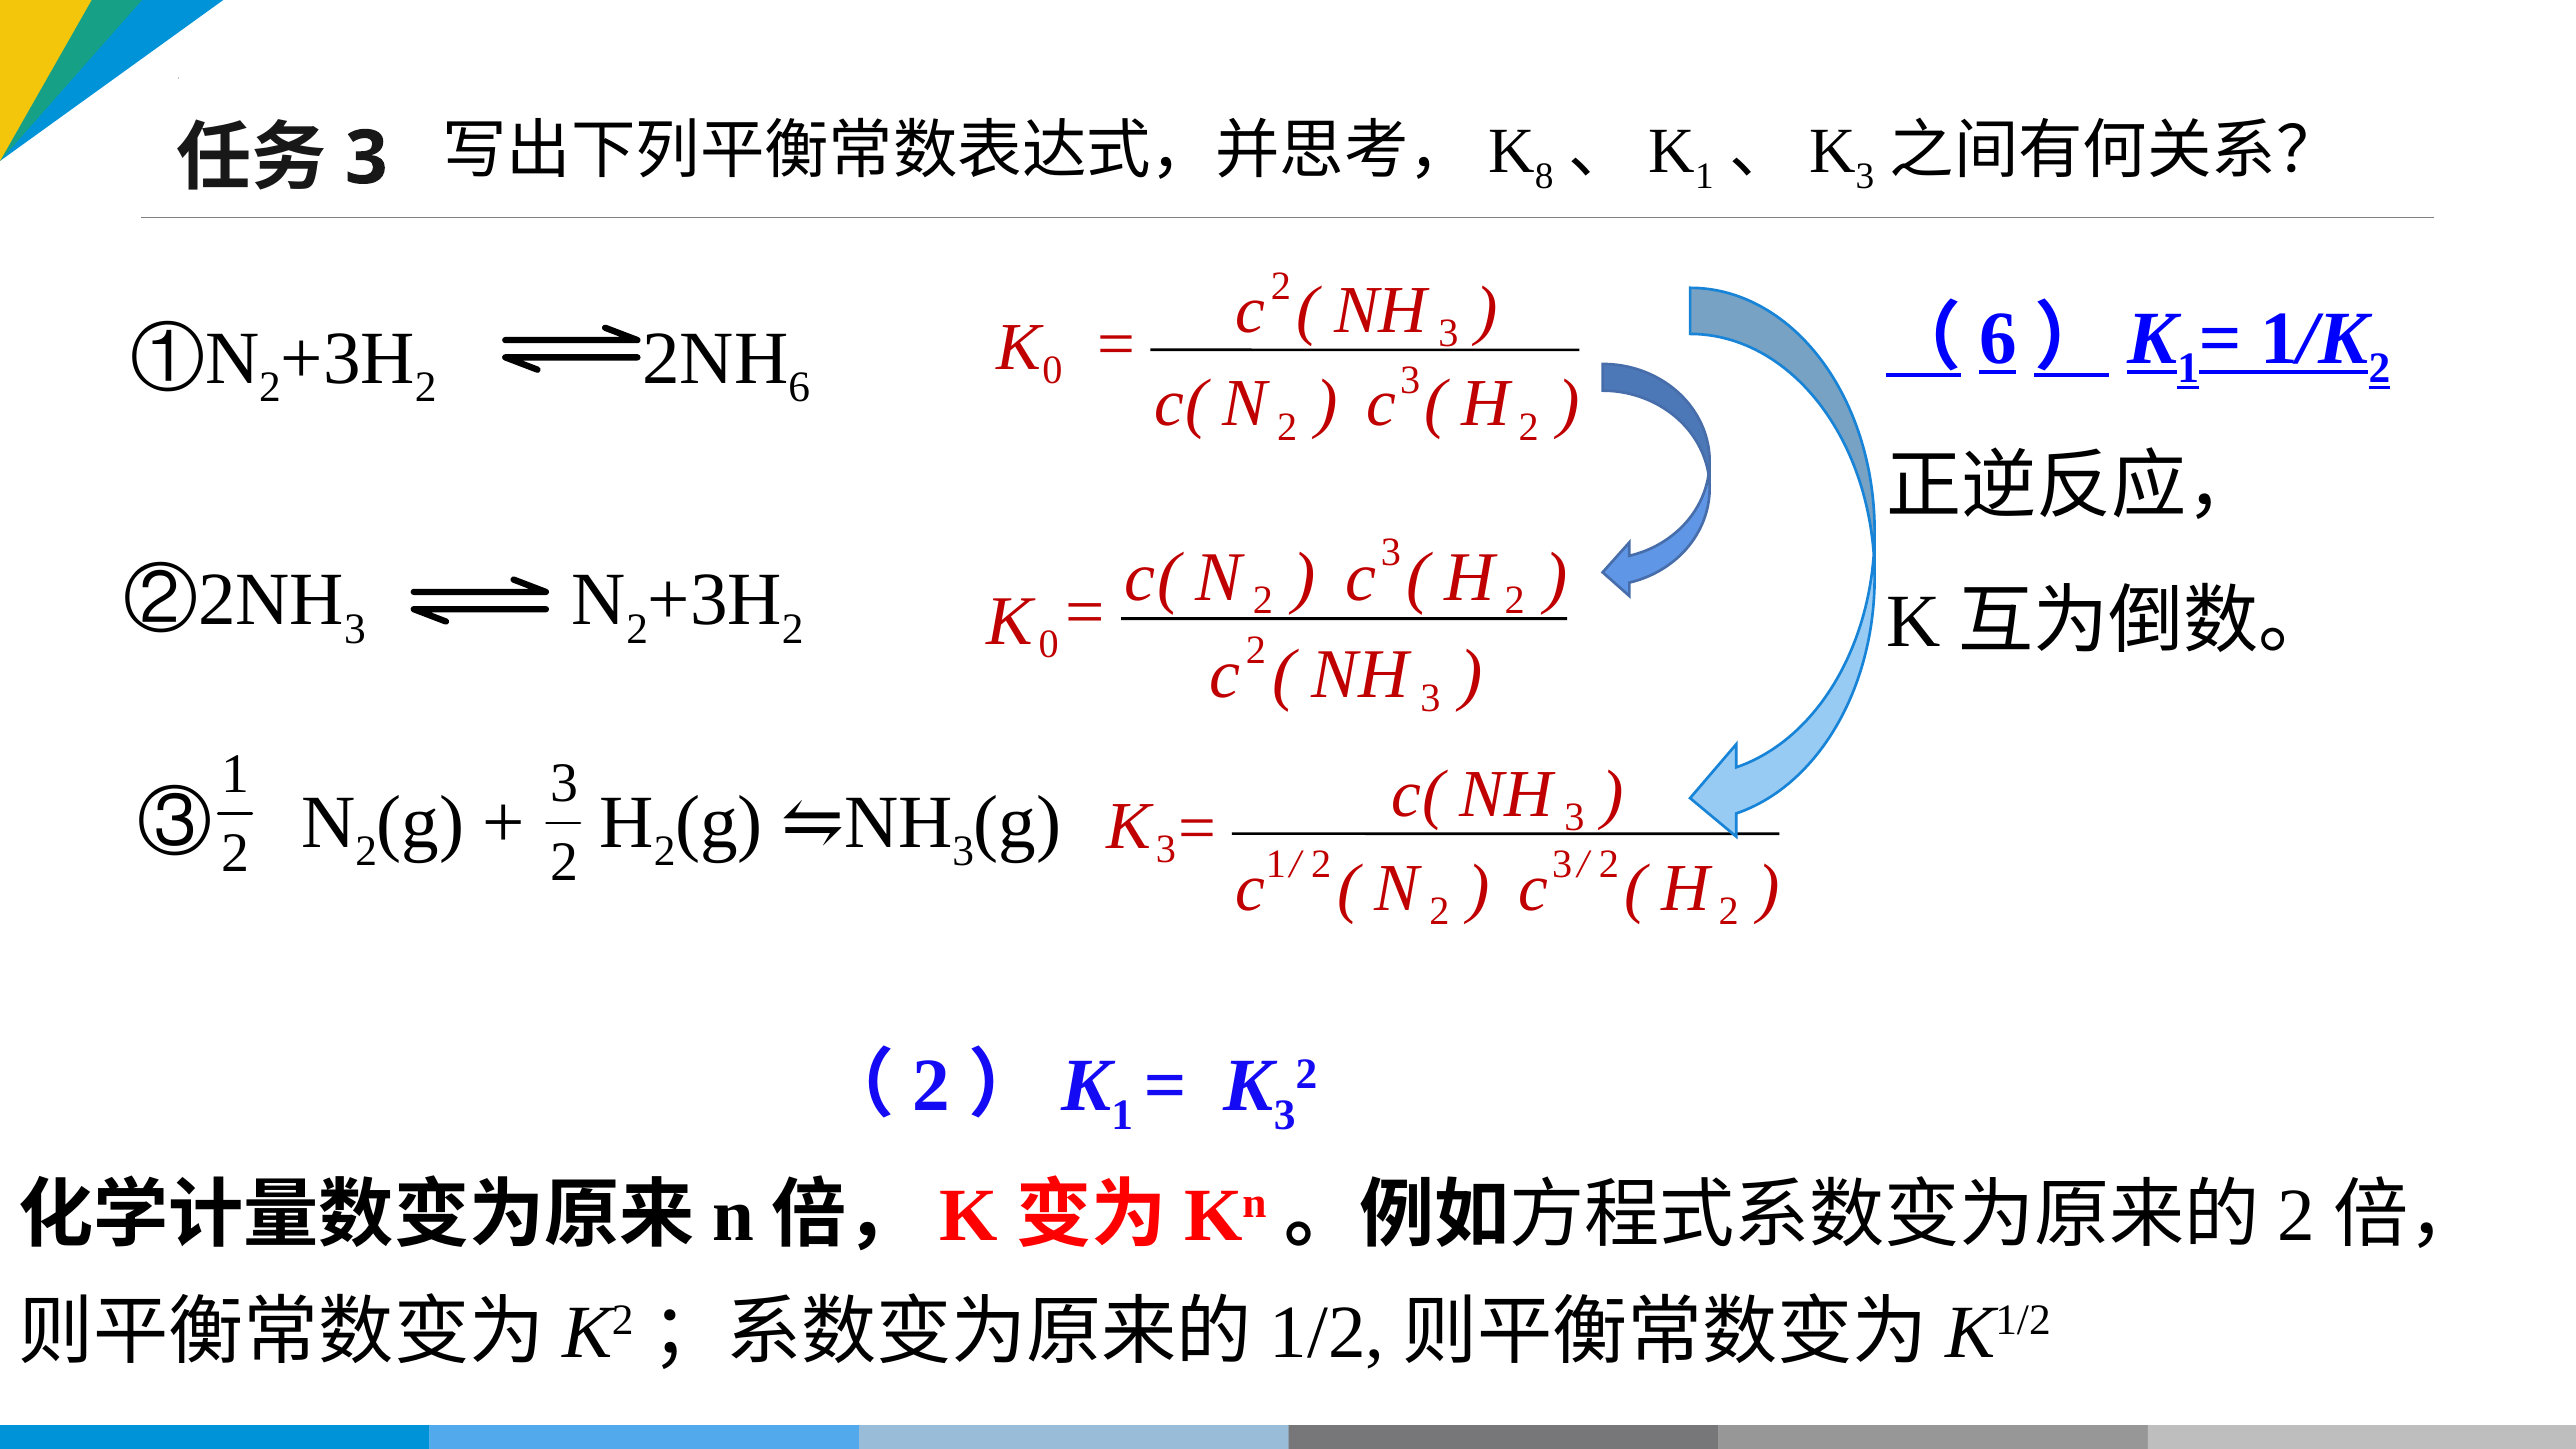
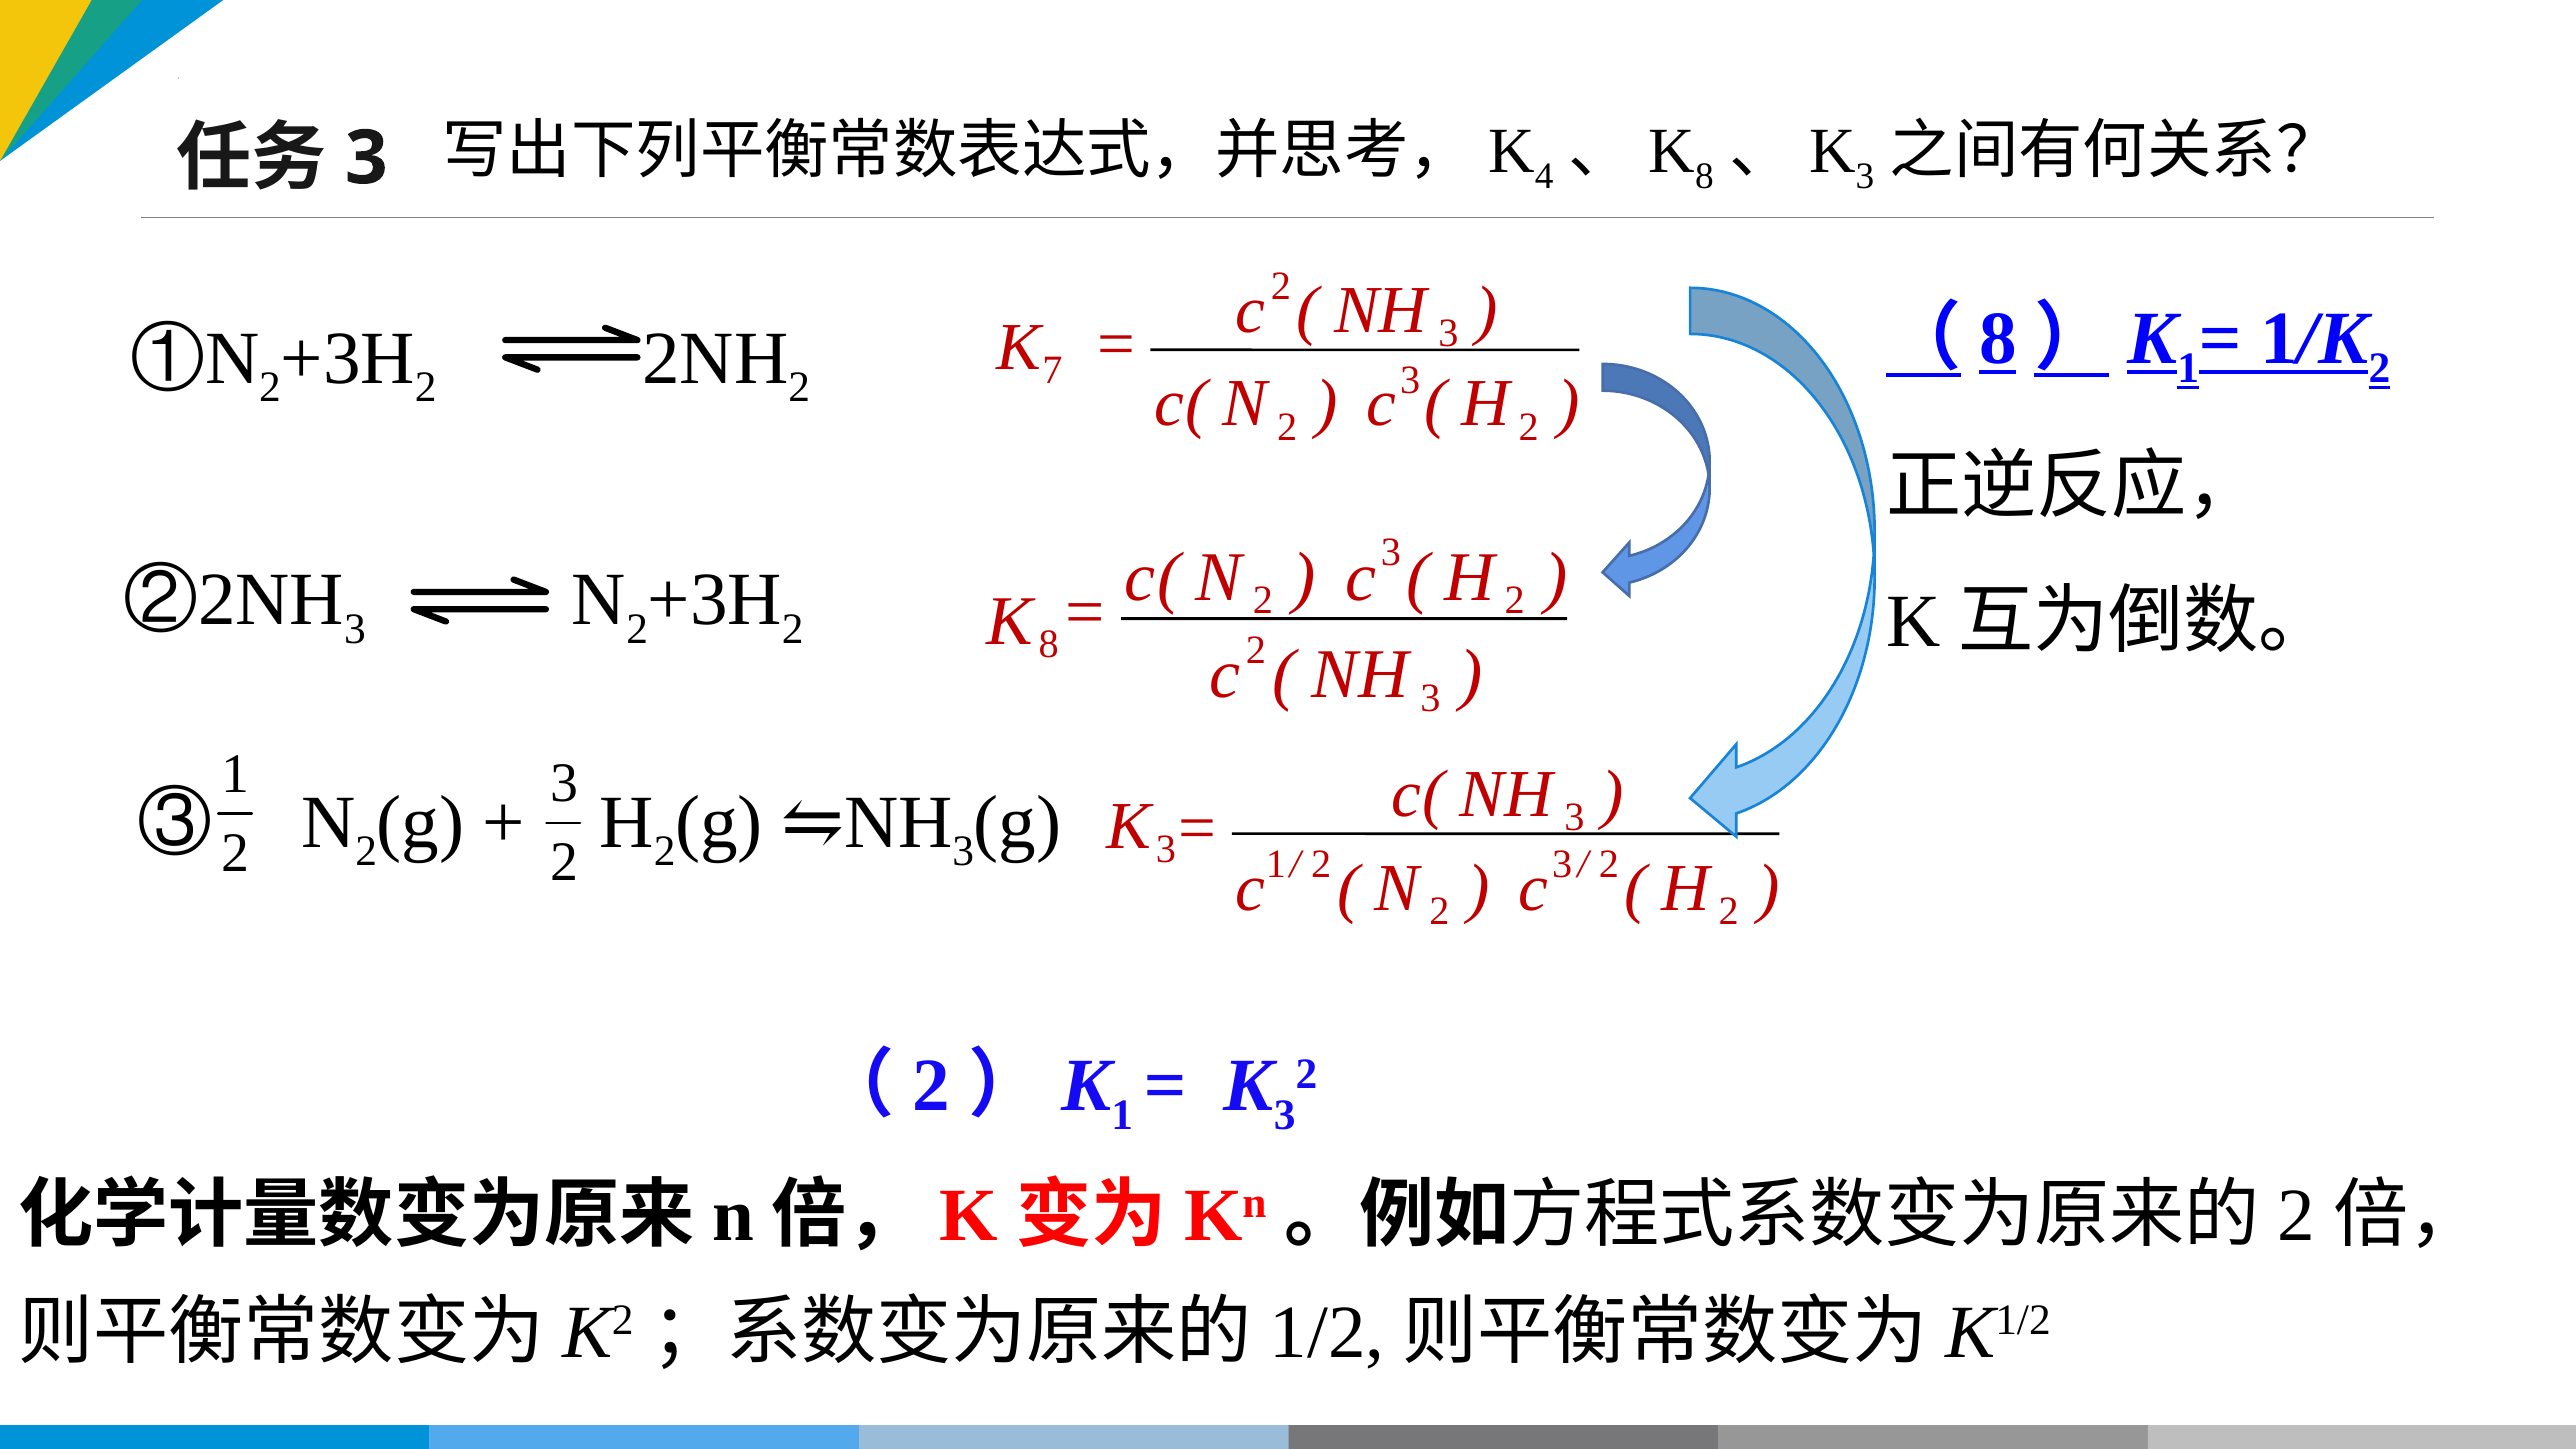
8: 8 -> 4 (1544, 176)
1: 1 -> 8 (1705, 176)
6: 6 -> 8 (1998, 339)
0: 0 -> 7 (1052, 371)
6: 6 -> 2 (799, 388)
0: 0 -> 8 (1049, 644)
